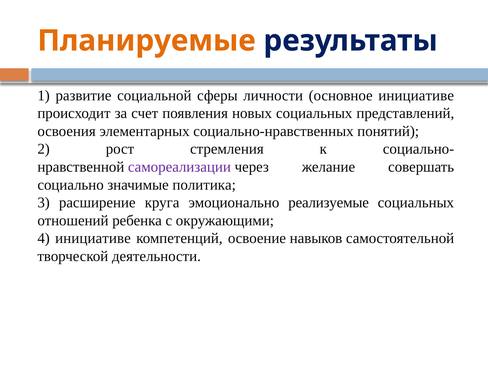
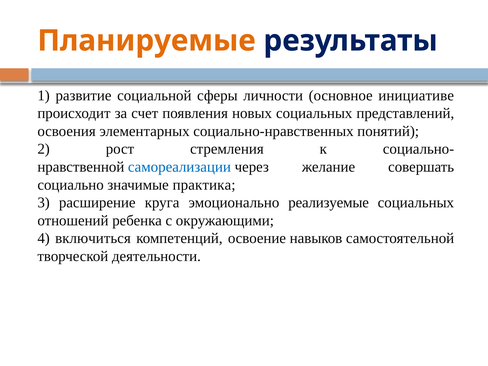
самореализации colour: purple -> blue (179, 167)
политика: политика -> практика (204, 185)
4 инициативе: инициативе -> включиться (93, 238)
